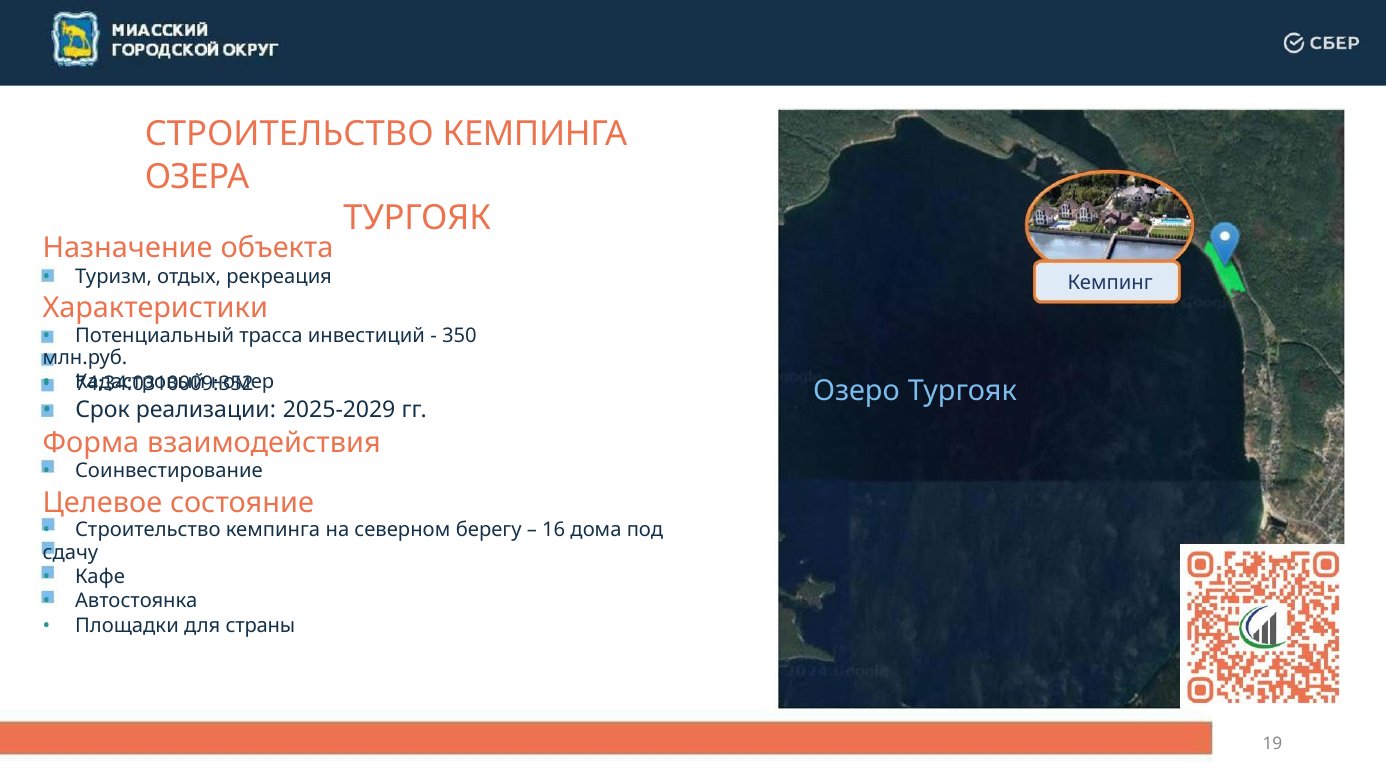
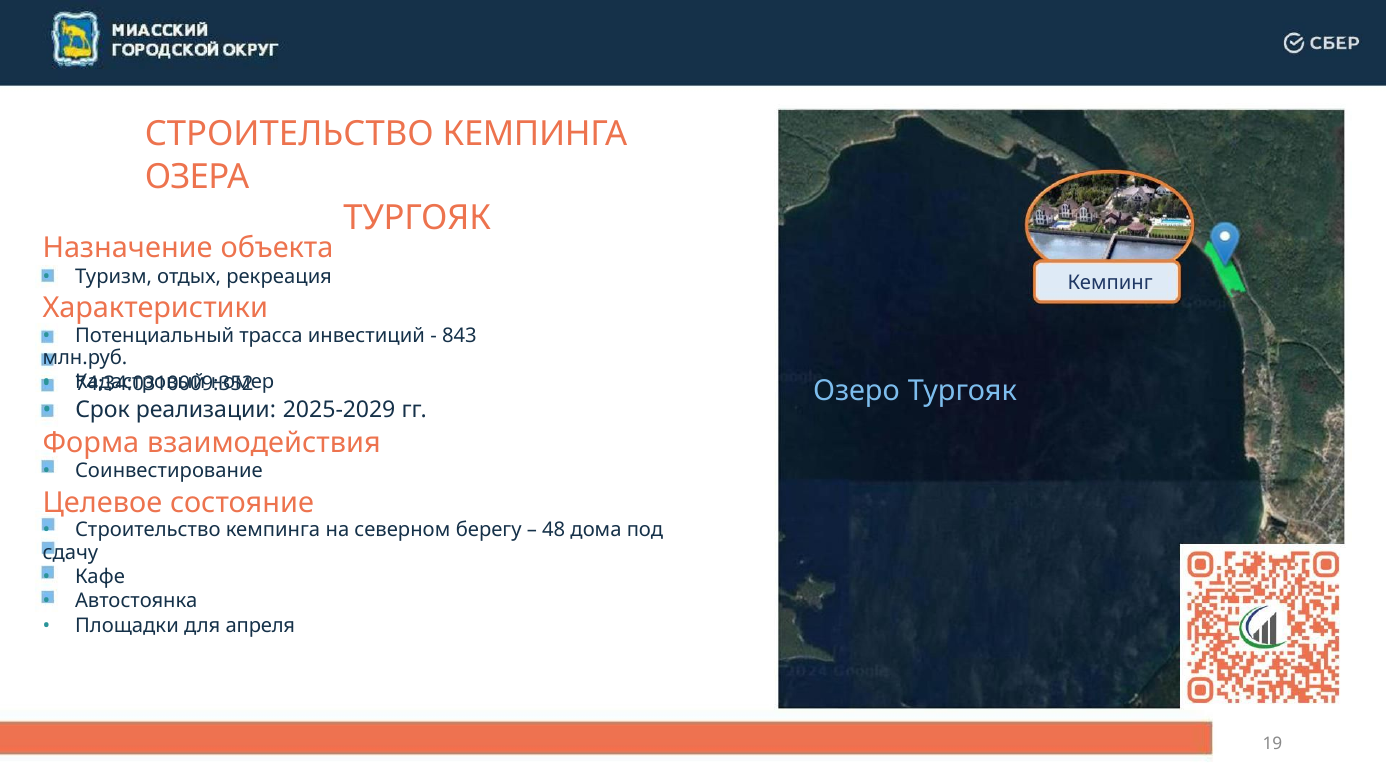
350: 350 -> 843 (459, 336)
16: 16 -> 48 (554, 531)
страны: страны -> апреля (260, 626)
